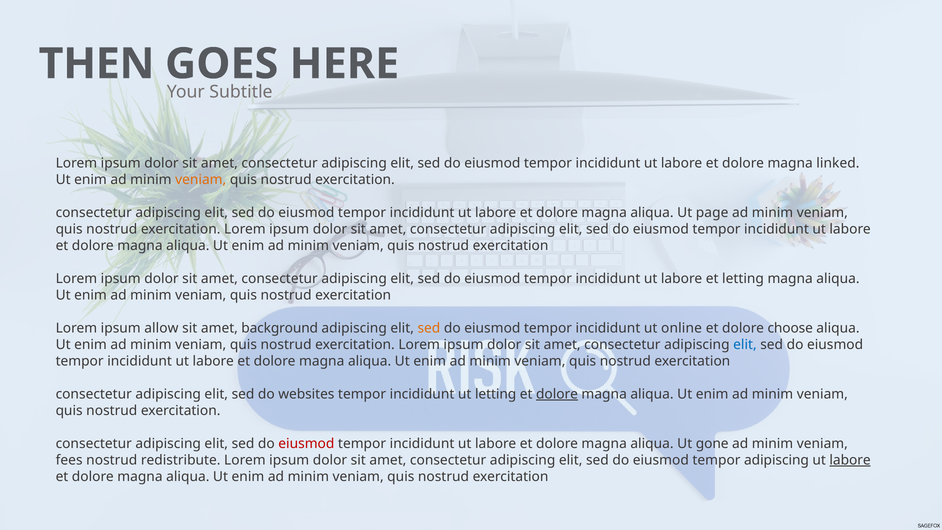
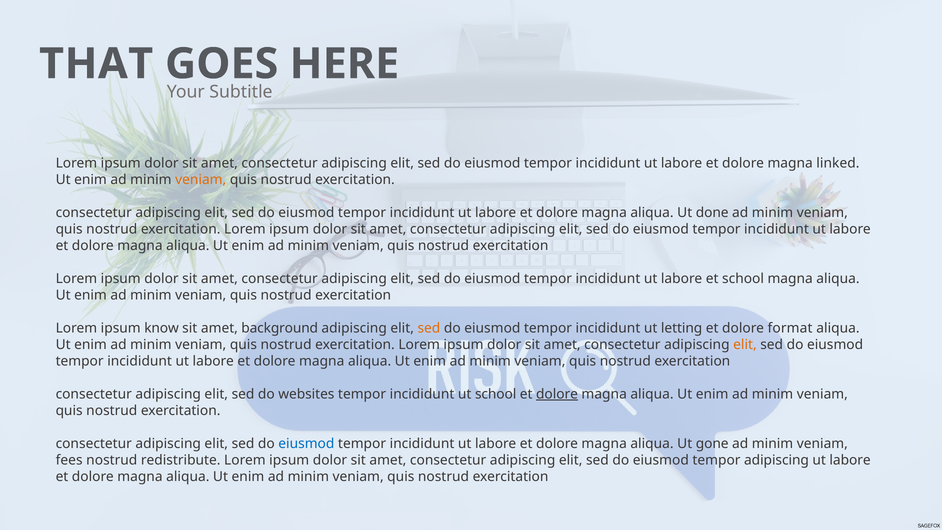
THEN: THEN -> THAT (96, 64)
page: page -> done (712, 213)
et letting: letting -> school (743, 279)
allow: allow -> know (162, 328)
online: online -> letting (682, 328)
choose: choose -> format (790, 328)
elit colour: blue -> orange (745, 345)
ut letting: letting -> school (496, 394)
eiusmod colour: red -> blue (306, 444)
labore underline: present -> none (850, 460)
